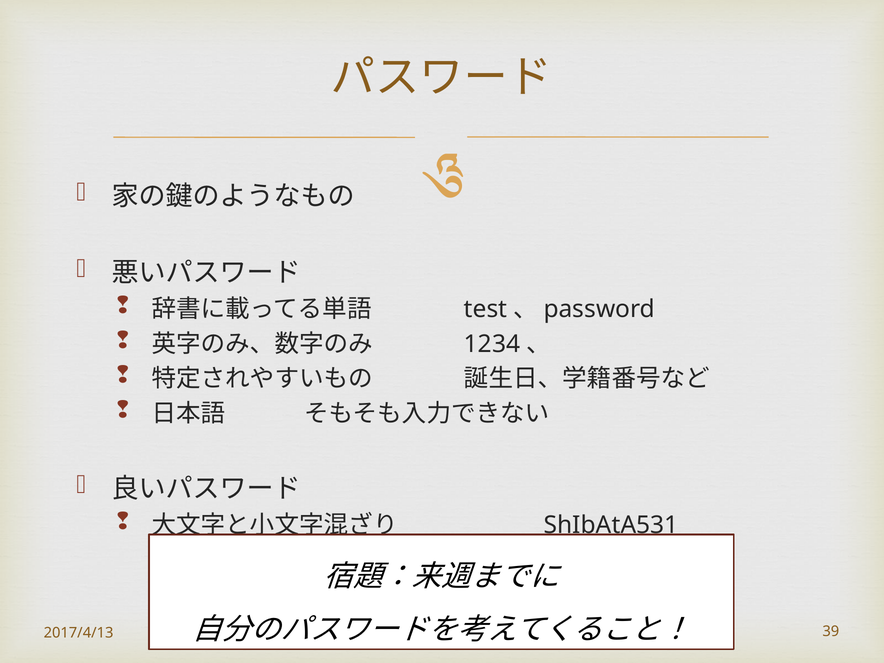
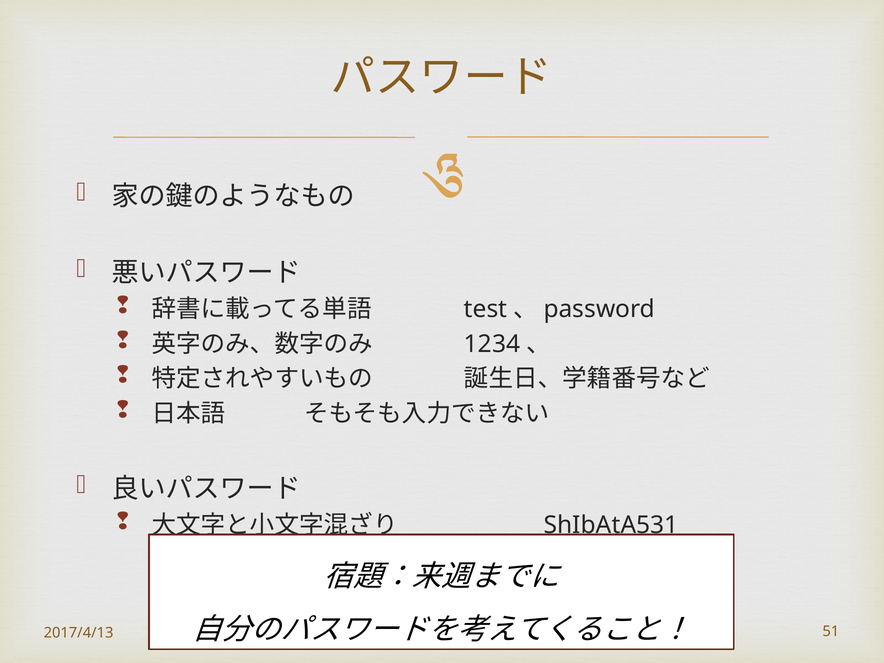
39: 39 -> 51 (831, 632)
